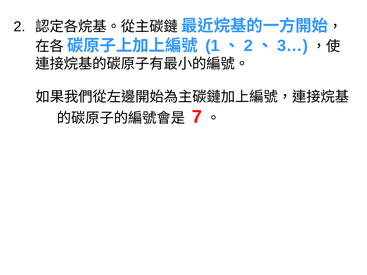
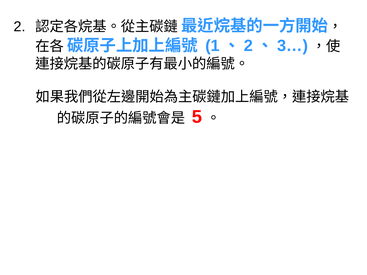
7: 7 -> 5 (197, 117)
